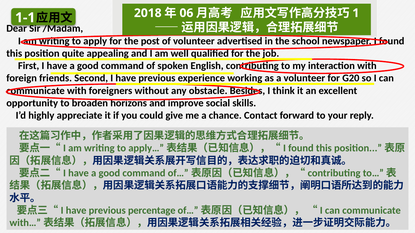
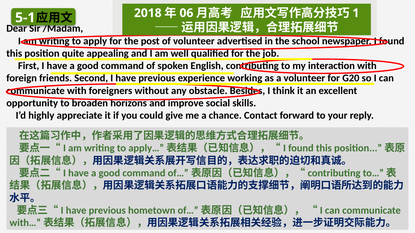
1-1: 1-1 -> 5-1 (25, 18)
percentage: percentage -> hometown (152, 211)
